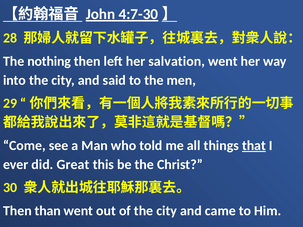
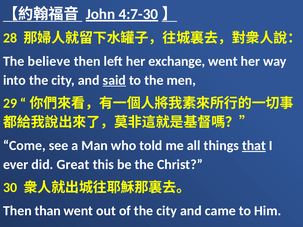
nothing: nothing -> believe (49, 61)
salvation: salvation -> exchange (177, 61)
said underline: none -> present (114, 80)
